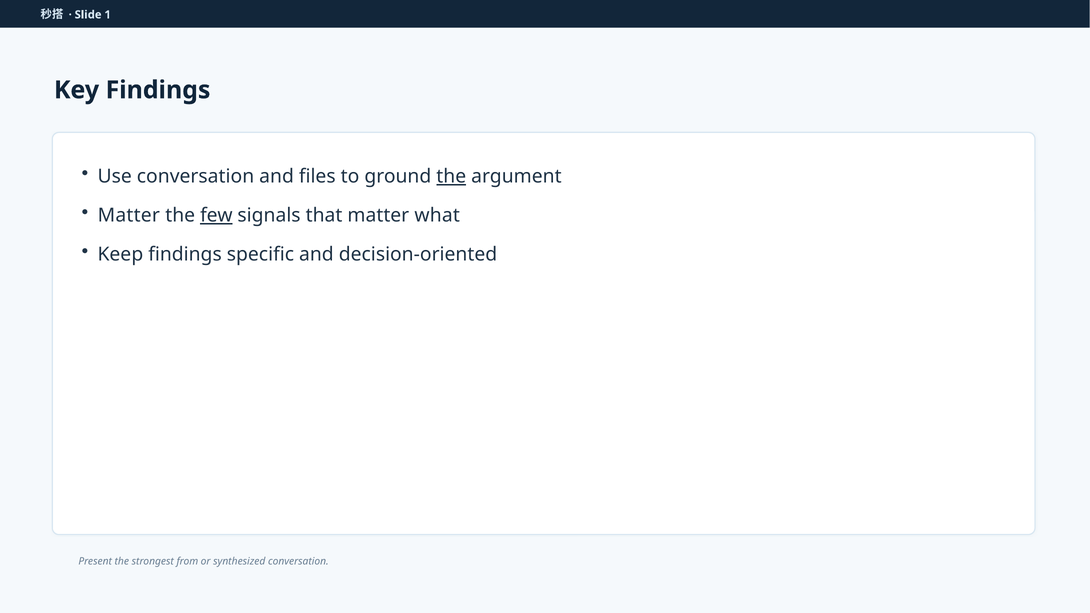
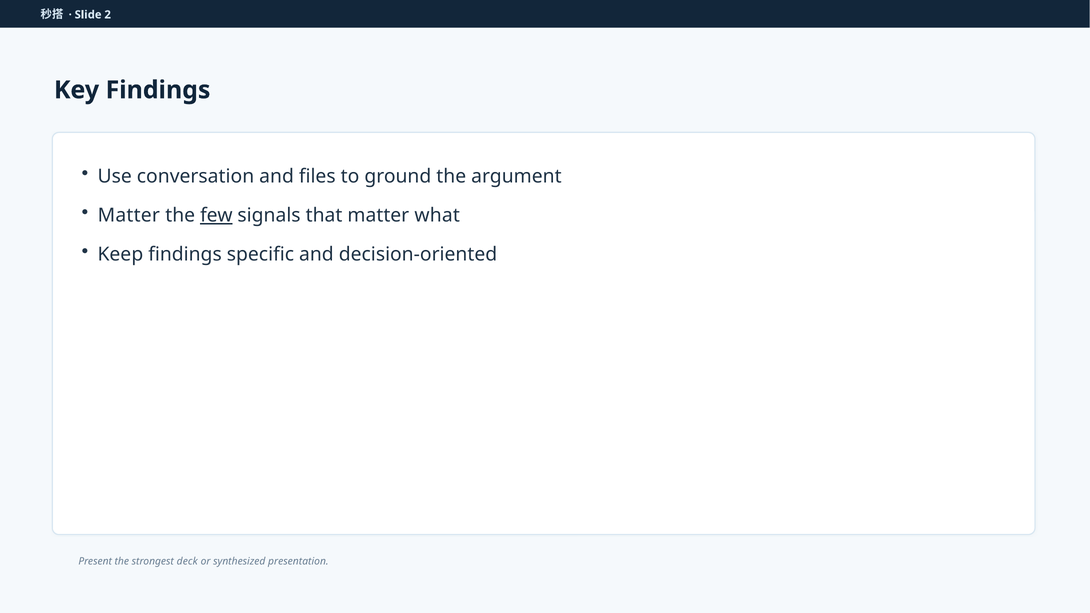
1: 1 -> 2 (108, 15)
the underline: present -> none (451, 176)
from: from -> deck (187, 561)
synthesized conversation: conversation -> presentation (298, 561)
